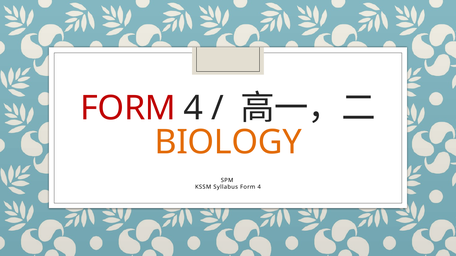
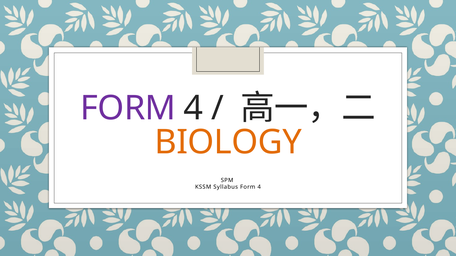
FORM colour: red -> purple (128, 109)
